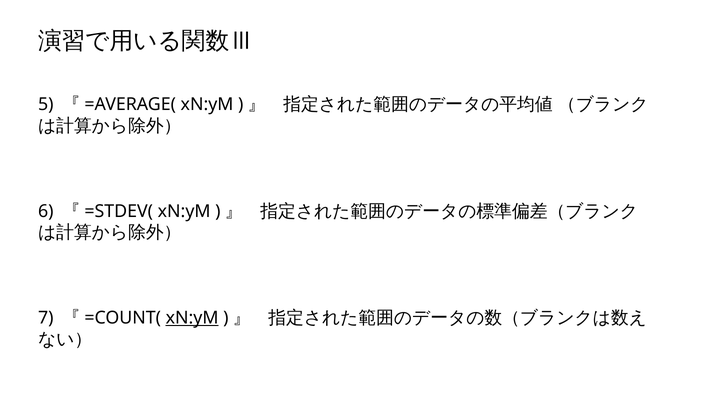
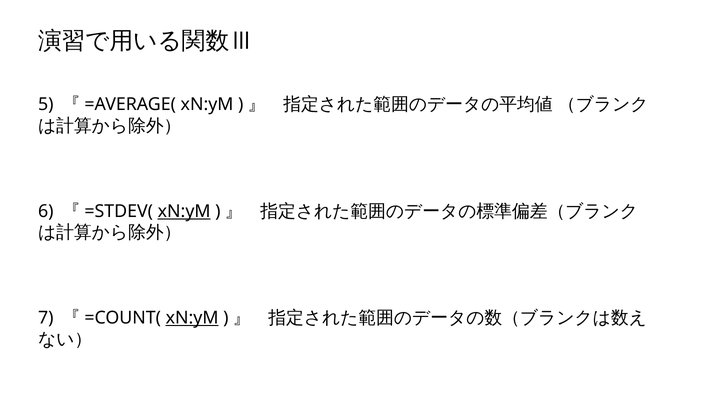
xN:yM underline: none -> present (184, 211)
